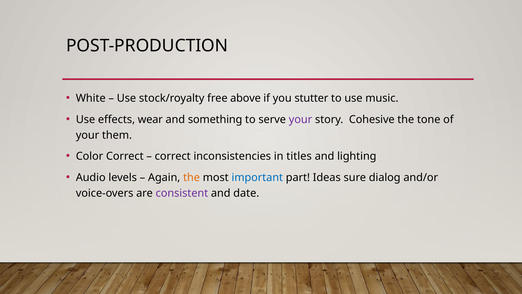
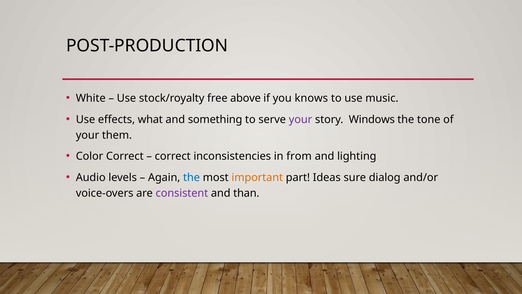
stutter: stutter -> knows (311, 98)
wear: wear -> what (150, 119)
Cohesive: Cohesive -> Windows (372, 119)
titles: titles -> from (299, 156)
the colour: orange -> blue (192, 177)
important colour: blue -> orange (257, 177)
date: date -> than (246, 193)
